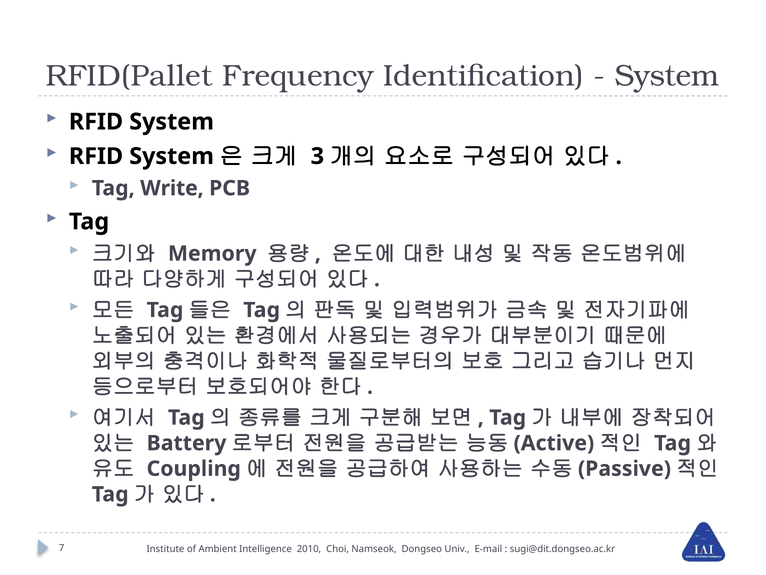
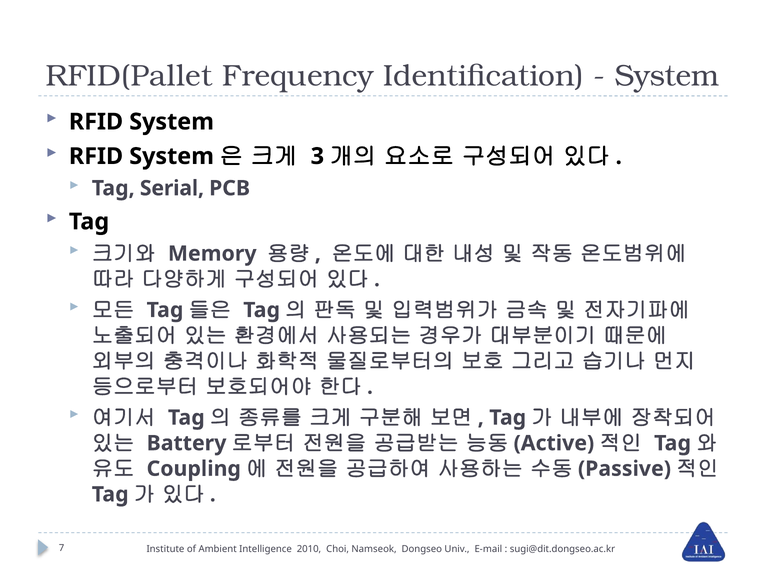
Write: Write -> Serial (172, 188)
